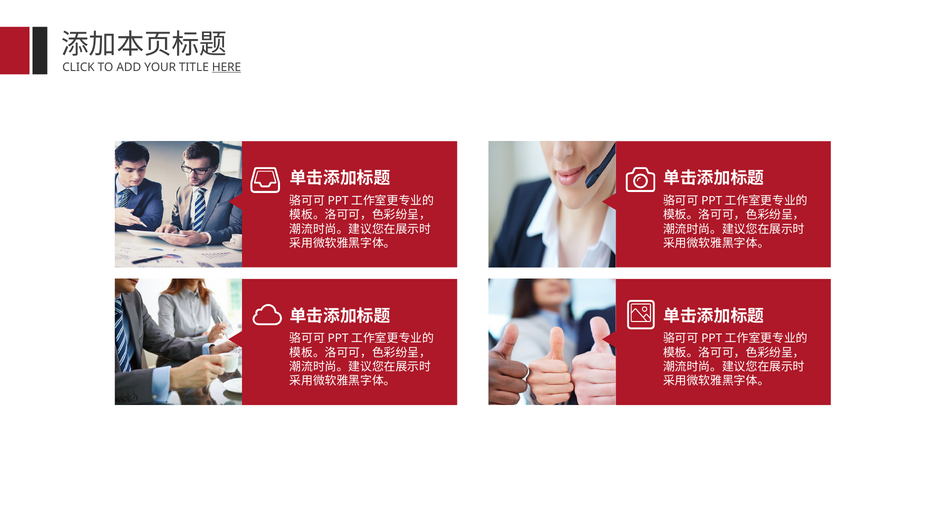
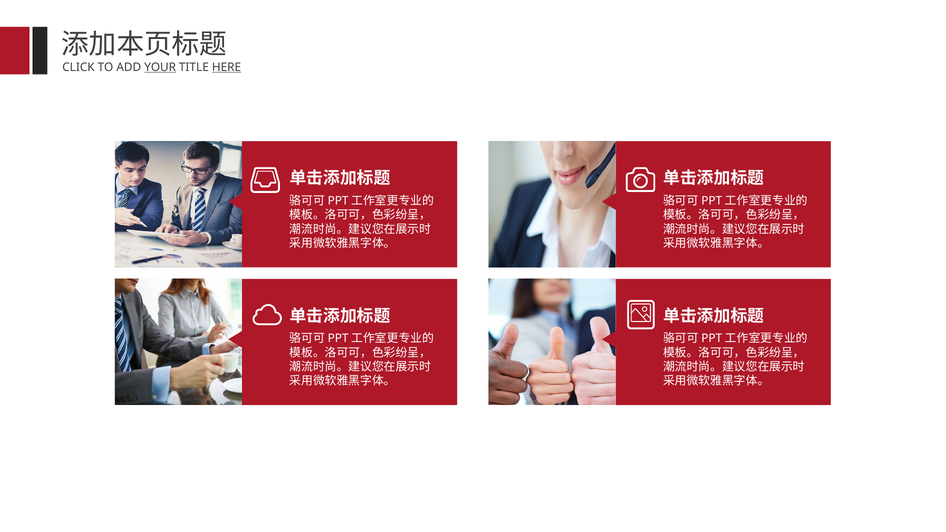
YOUR underline: none -> present (160, 67)
